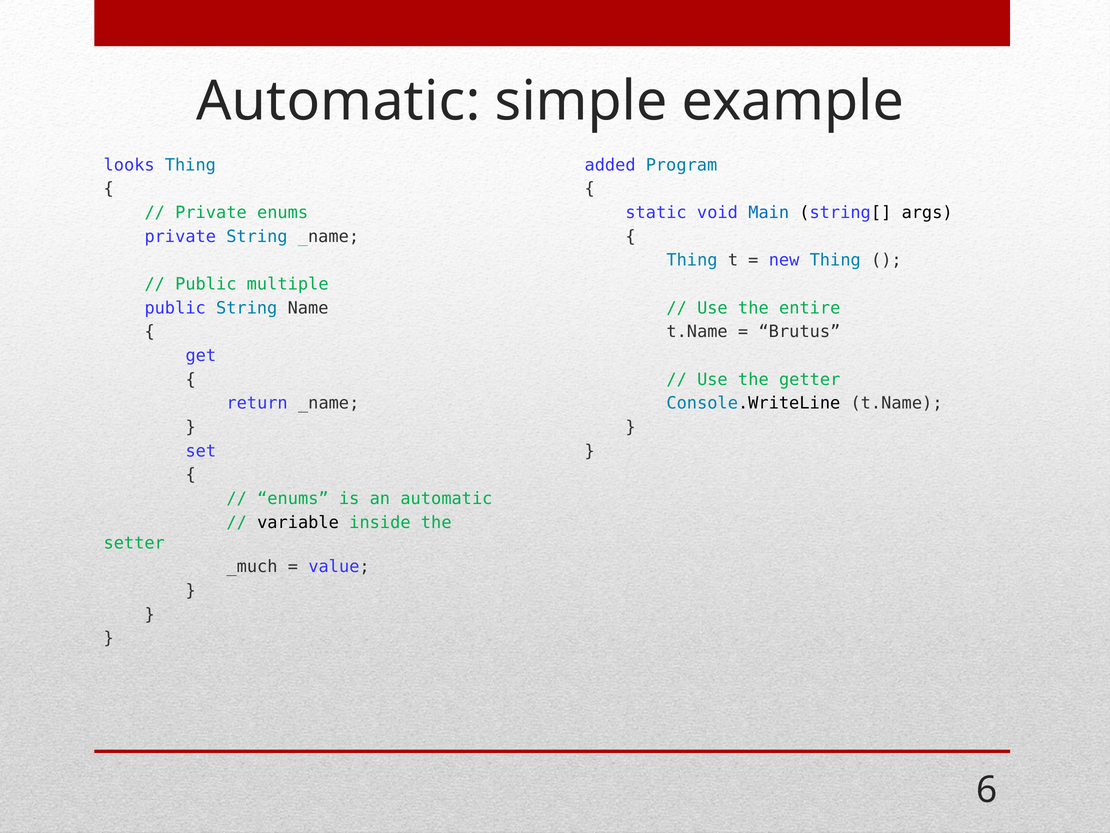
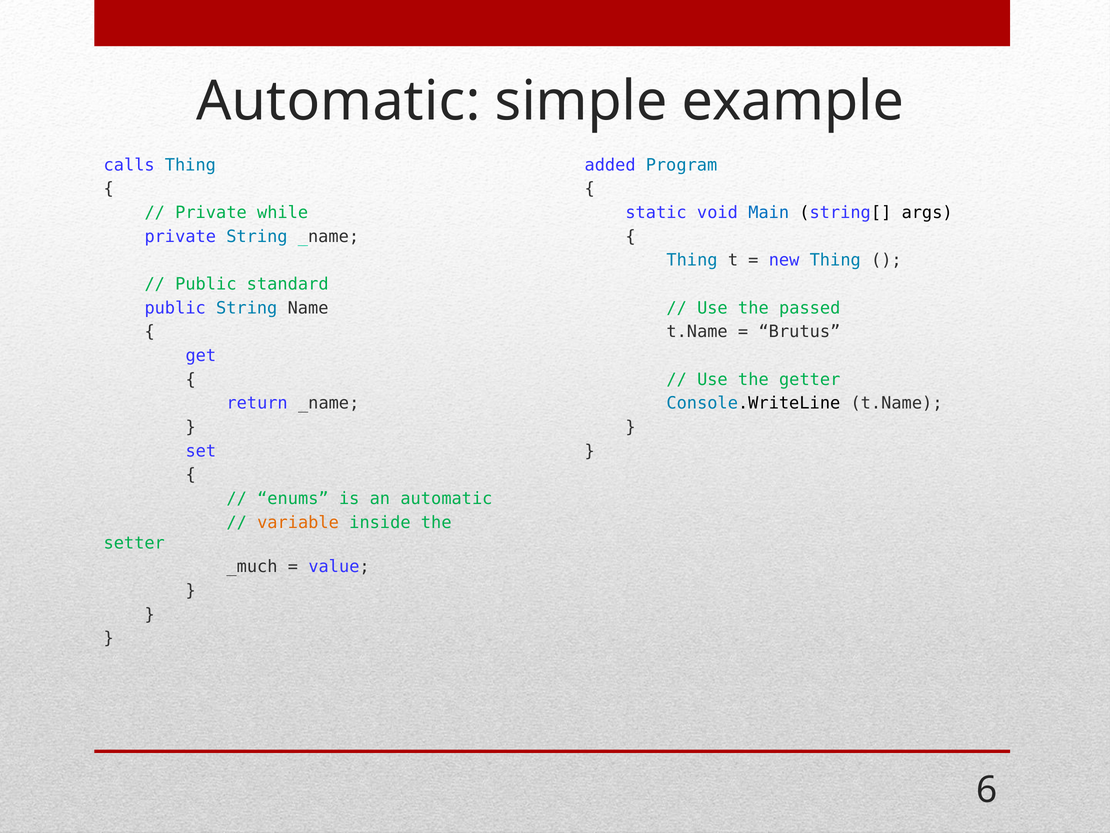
looks: looks -> calls (129, 165)
Private enums: enums -> while (283, 213)
multiple: multiple -> standard (288, 284)
entire: entire -> passed (810, 308)
variable colour: black -> orange (298, 522)
